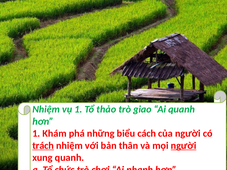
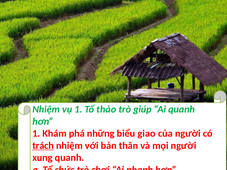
giao: giao -> giúp (142, 109)
cách: cách -> giao (147, 134)
người underline: present -> none (184, 146)
